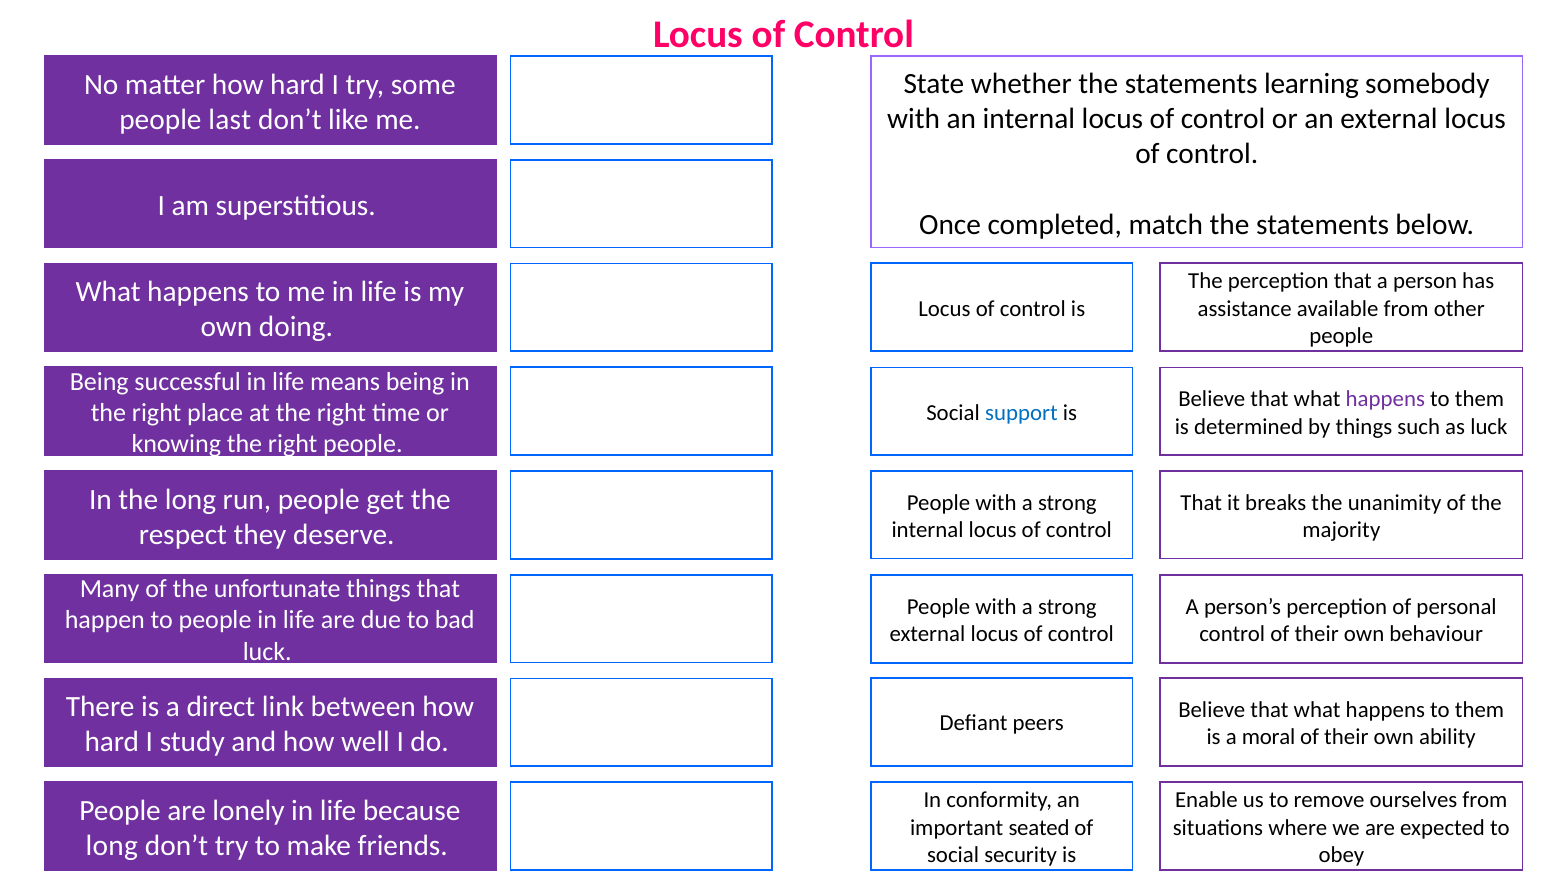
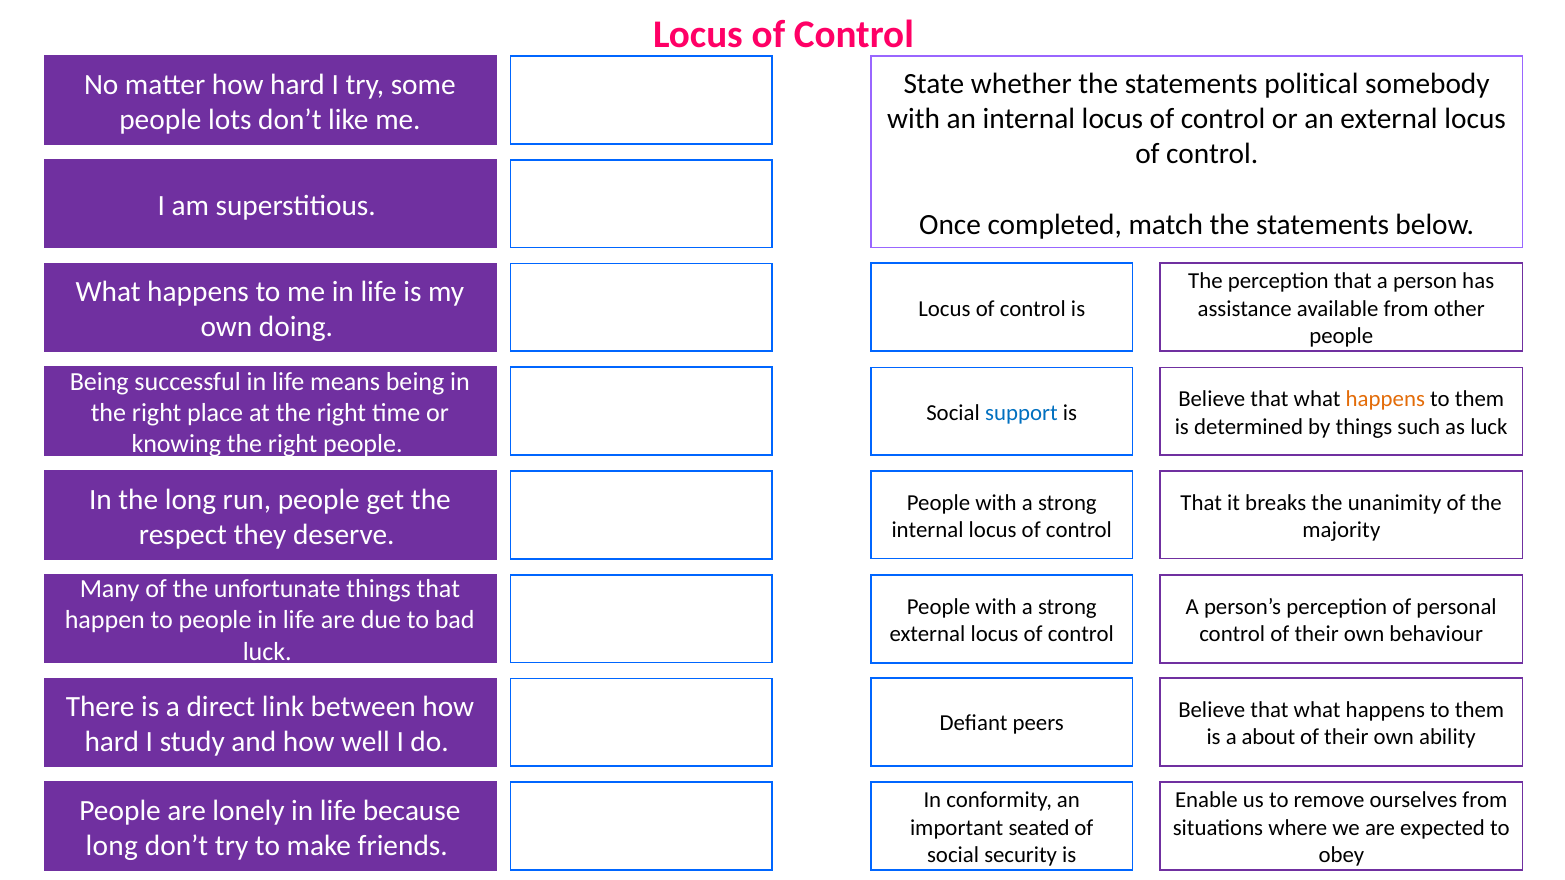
learning: learning -> political (1311, 84)
last: last -> lots (230, 120)
happens colour: purple -> orange (1385, 399)
moral: moral -> about (1269, 737)
